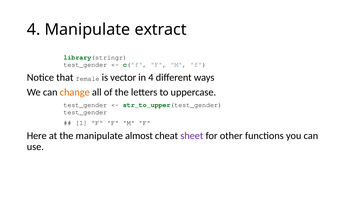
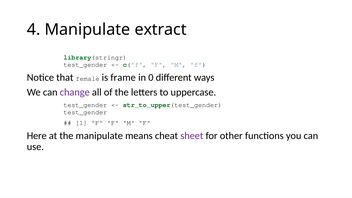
vector: vector -> frame (123, 77)
in 4: 4 -> 0 (151, 77)
change colour: orange -> purple (75, 92)
almost: almost -> means (139, 136)
